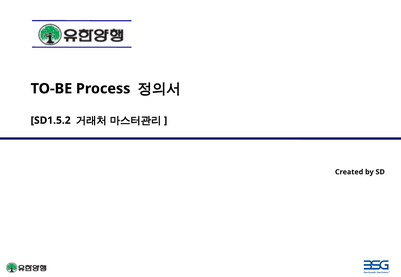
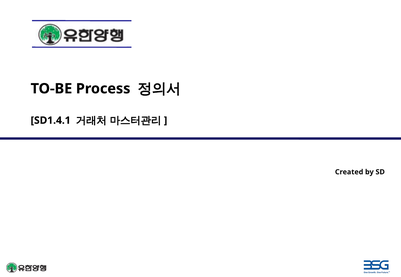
SD1.5.2: SD1.5.2 -> SD1.4.1 (51, 121)
